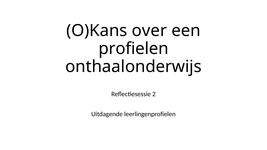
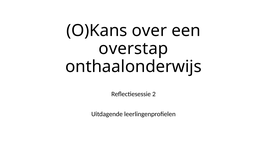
profielen: profielen -> overstap (133, 49)
